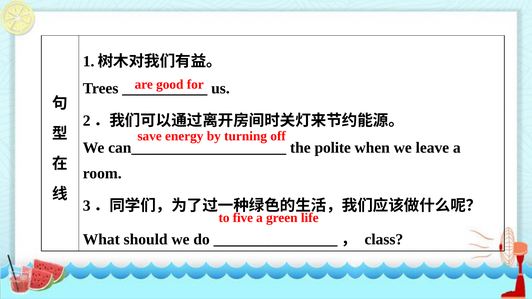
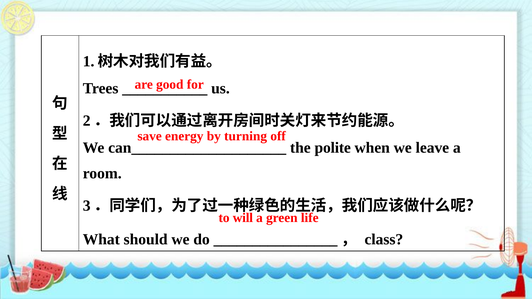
five: five -> will (243, 218)
